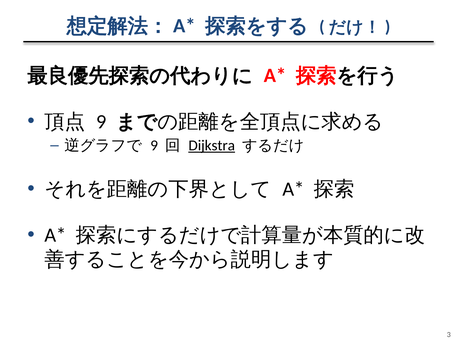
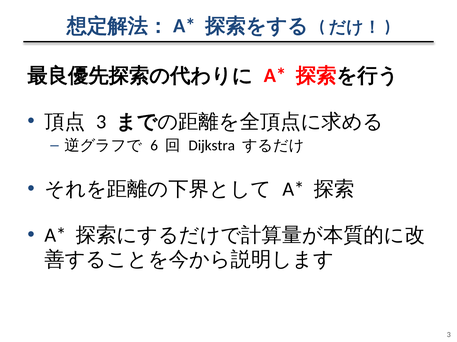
9: 9 -> 3 (101, 122)
9: 9 -> 6 (154, 146)
Dijkstra underline: present -> none (212, 146)
